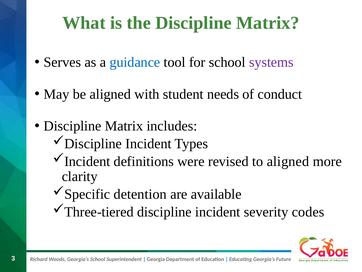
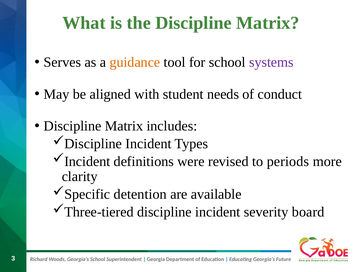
guidance colour: blue -> orange (135, 62)
to aligned: aligned -> periods (288, 161)
codes: codes -> board (308, 212)
